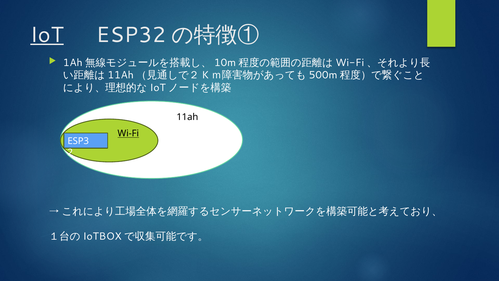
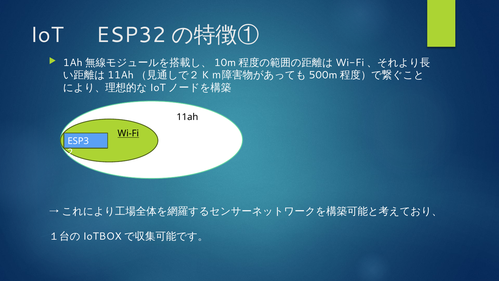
IoT underline: present -> none (47, 35)
